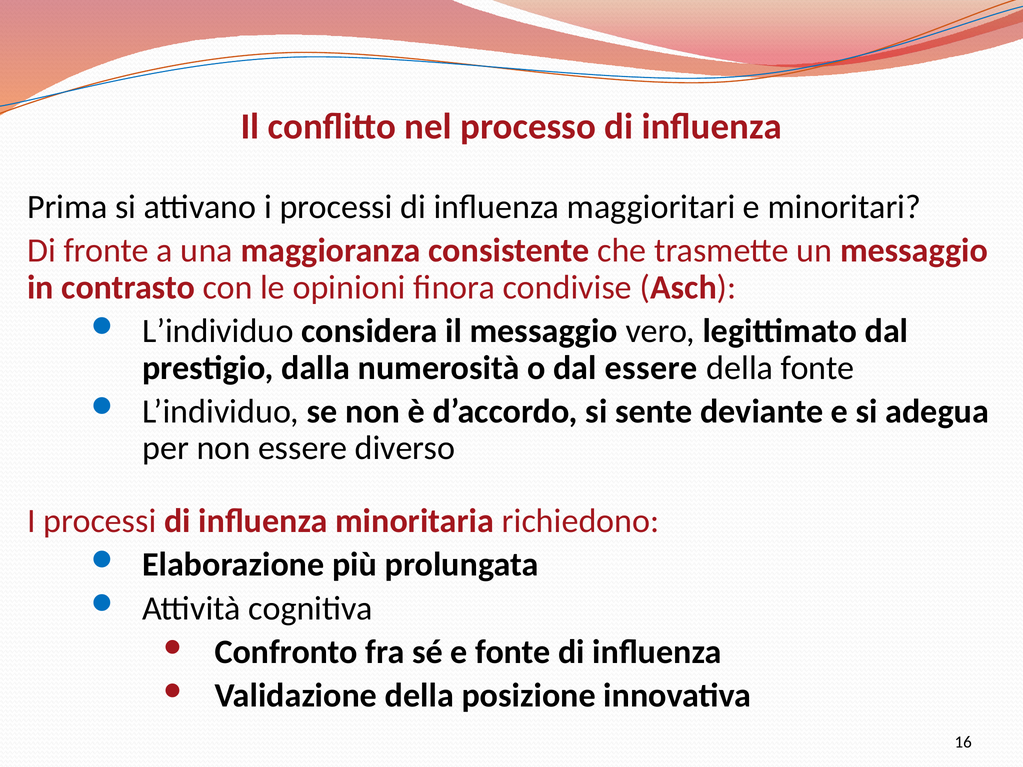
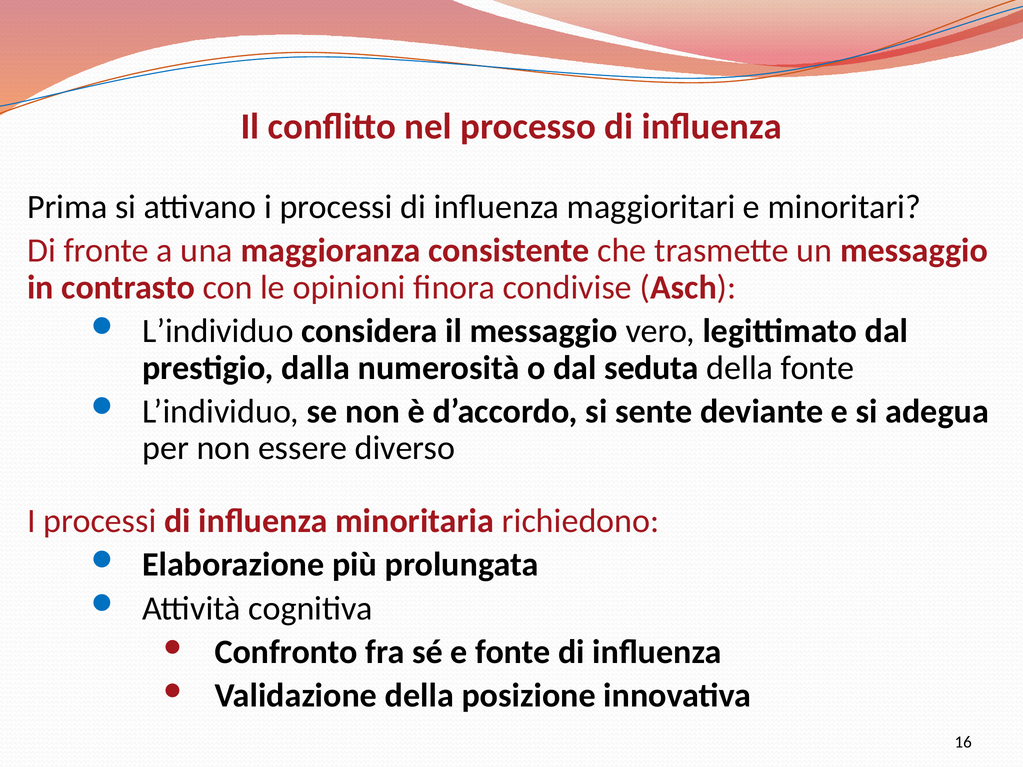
dal essere: essere -> seduta (651, 368)
